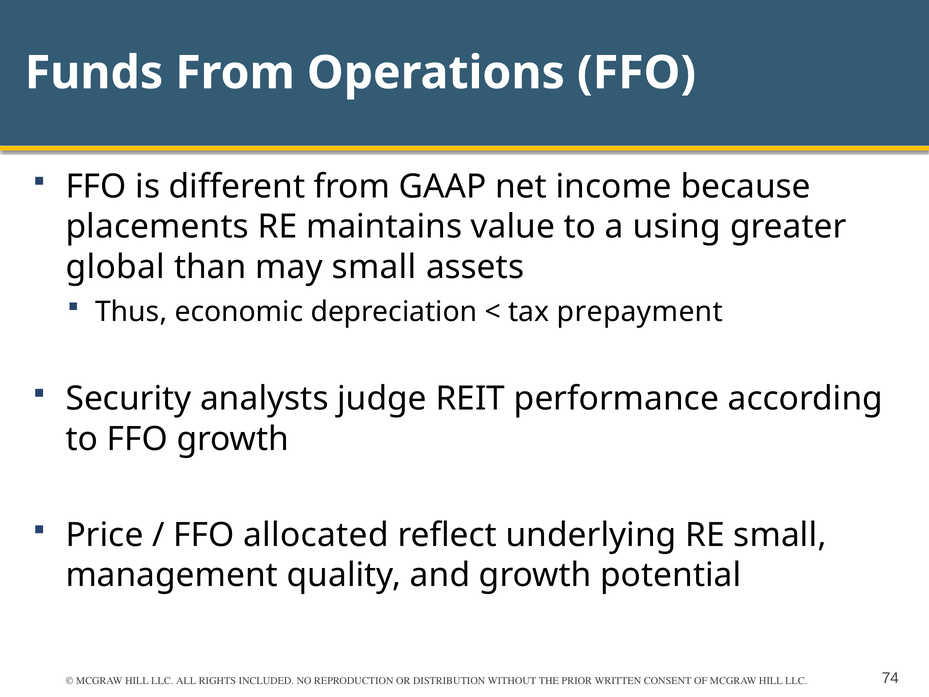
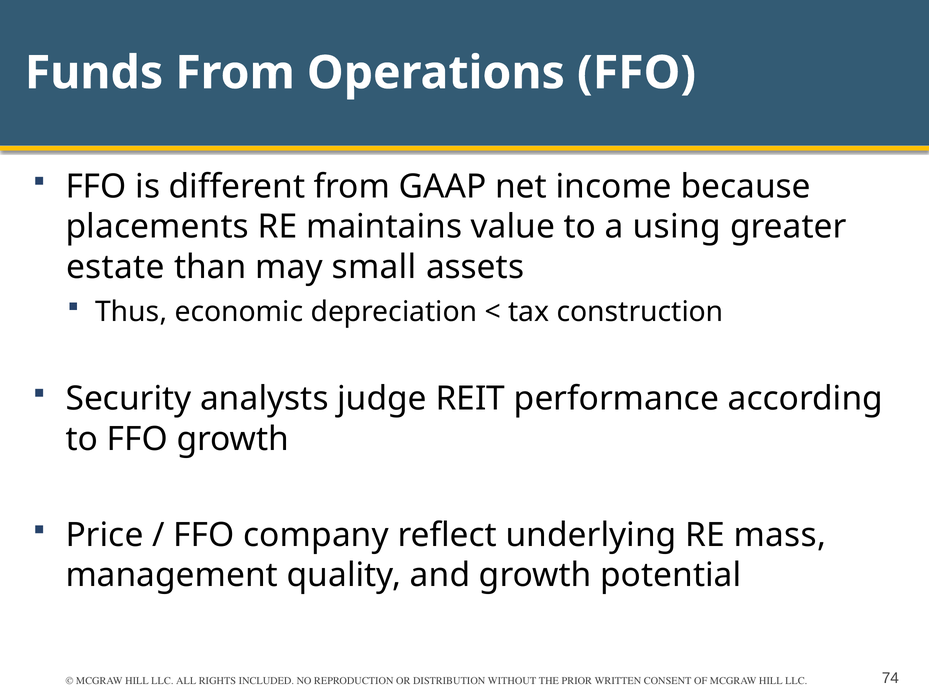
global: global -> estate (115, 267)
prepayment: prepayment -> construction (640, 312)
allocated: allocated -> company (316, 535)
RE small: small -> mass (780, 535)
